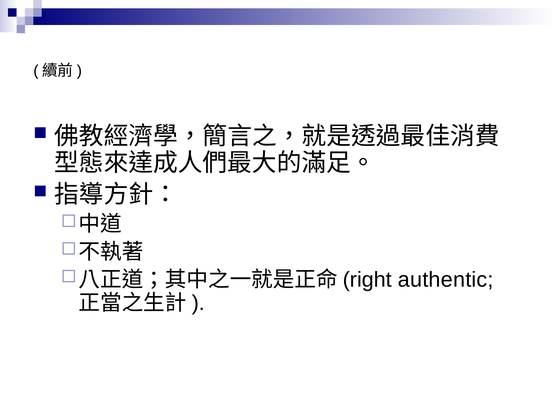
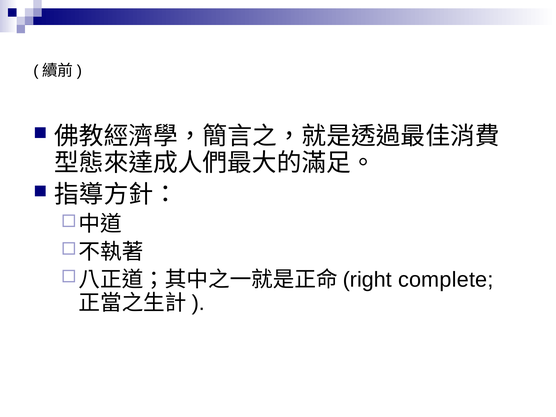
authentic: authentic -> complete (446, 280)
